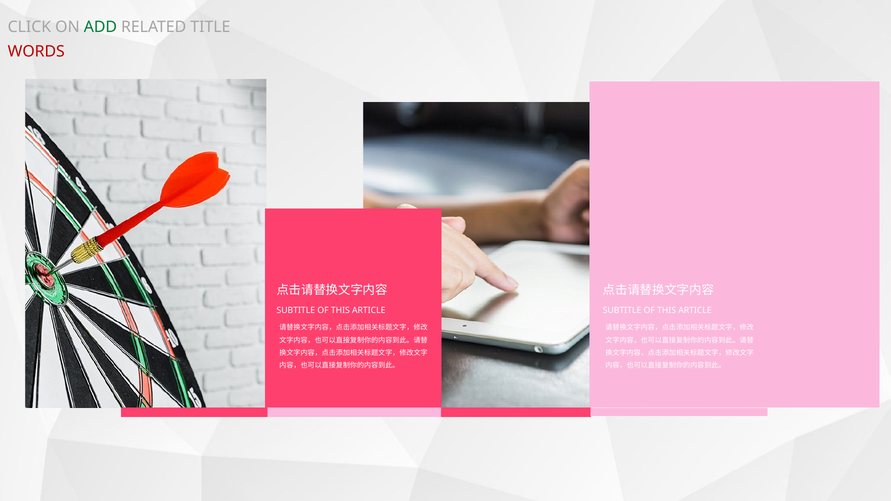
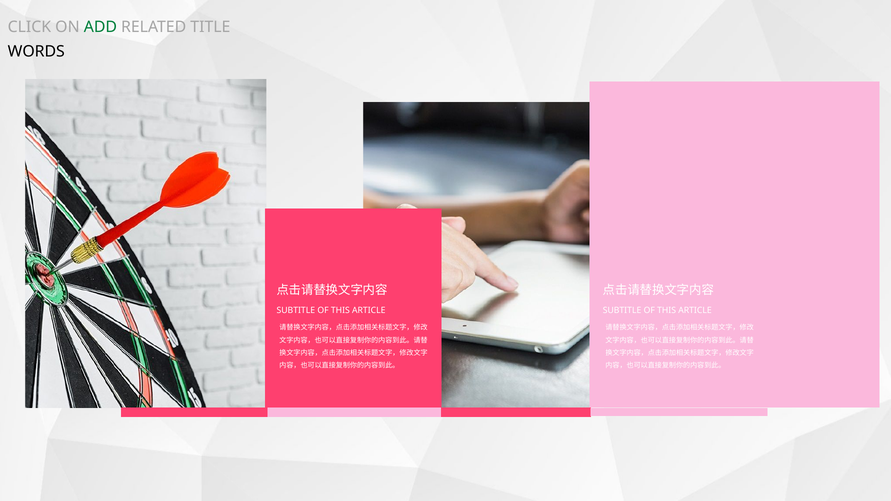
WORDS colour: red -> black (36, 52)
